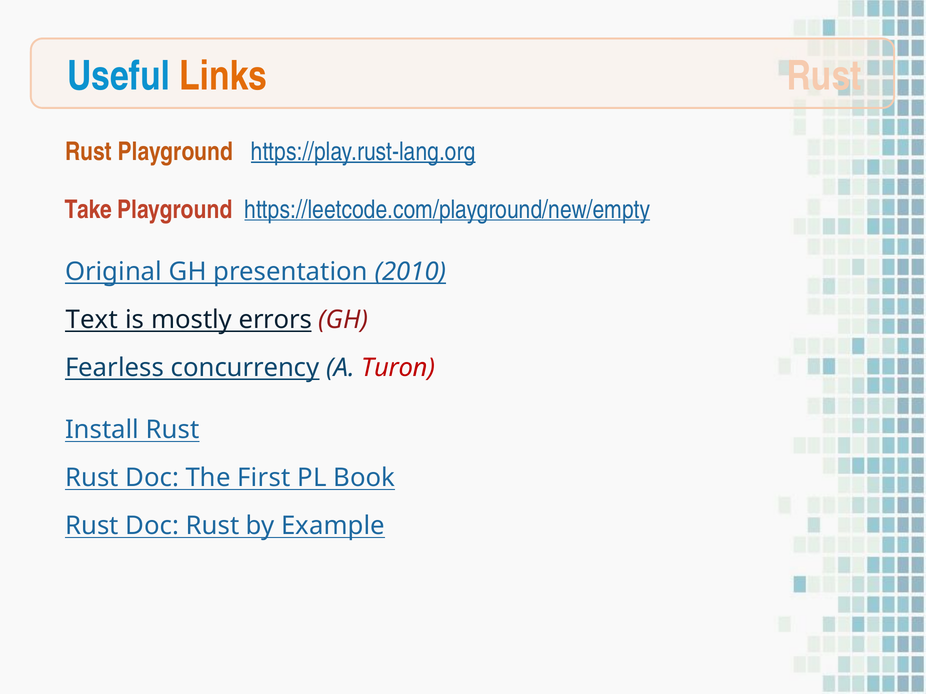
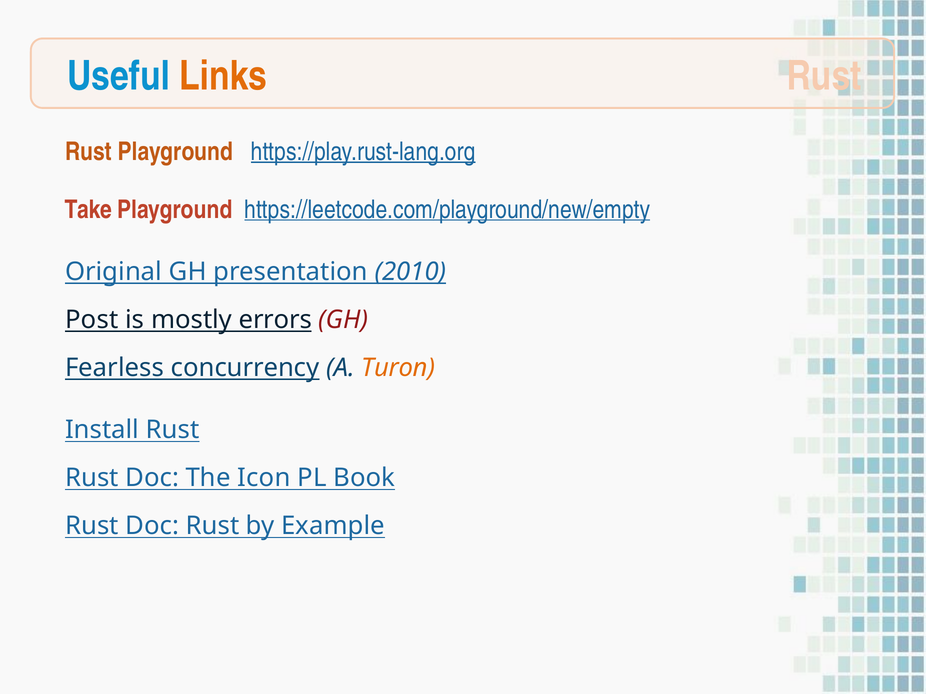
Text: Text -> Post (92, 320)
Turon colour: red -> orange (398, 368)
First: First -> Icon (264, 478)
